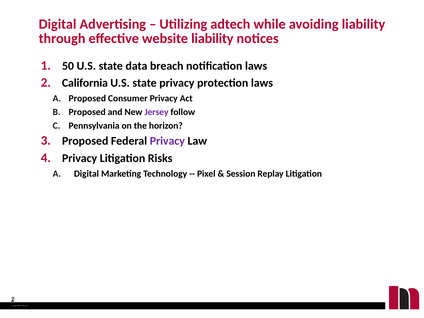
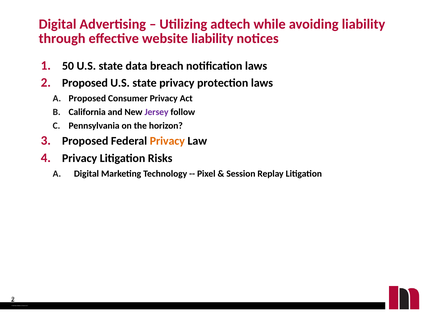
California: California -> Proposed (85, 83)
Proposed: Proposed -> California (87, 112)
Privacy colour: purple -> orange (167, 141)
